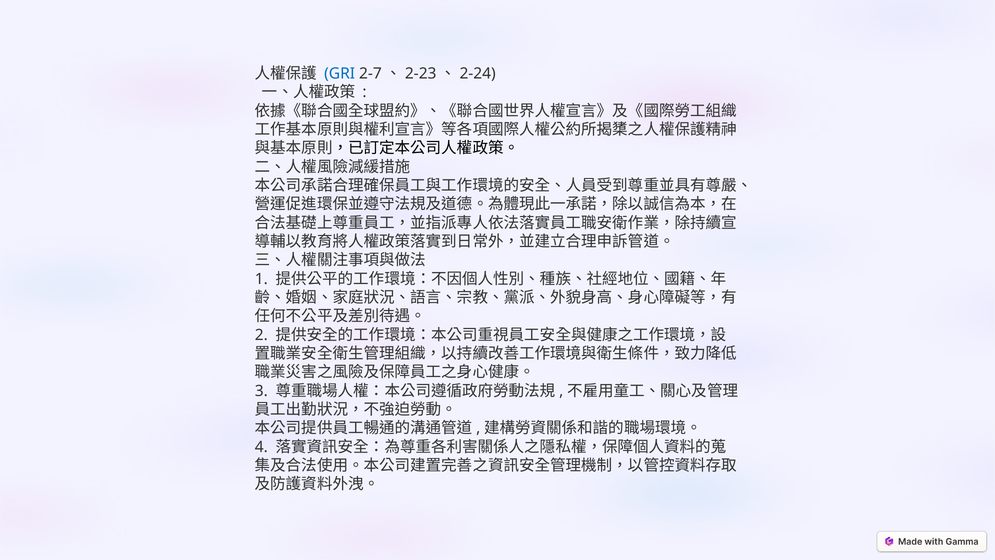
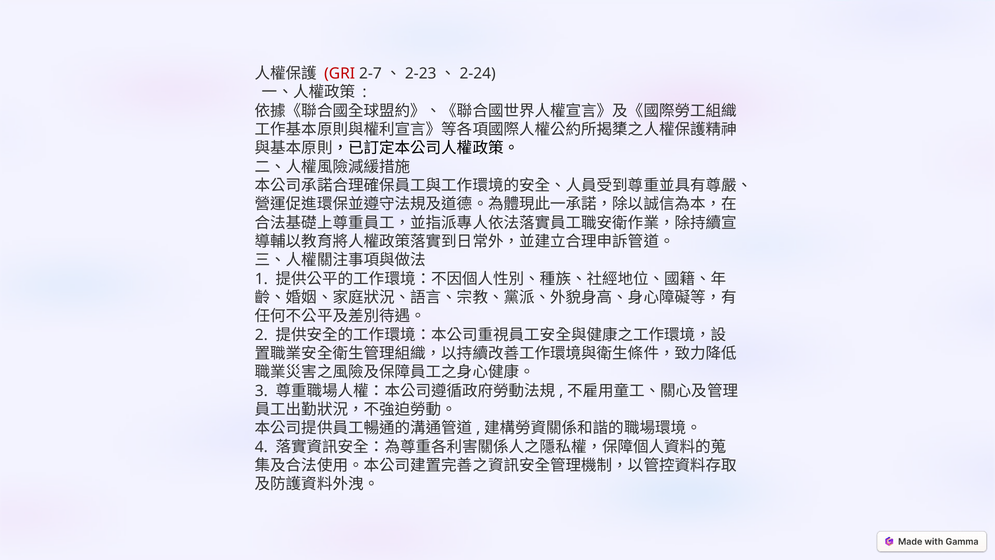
GRI colour: blue -> red (340, 74)
